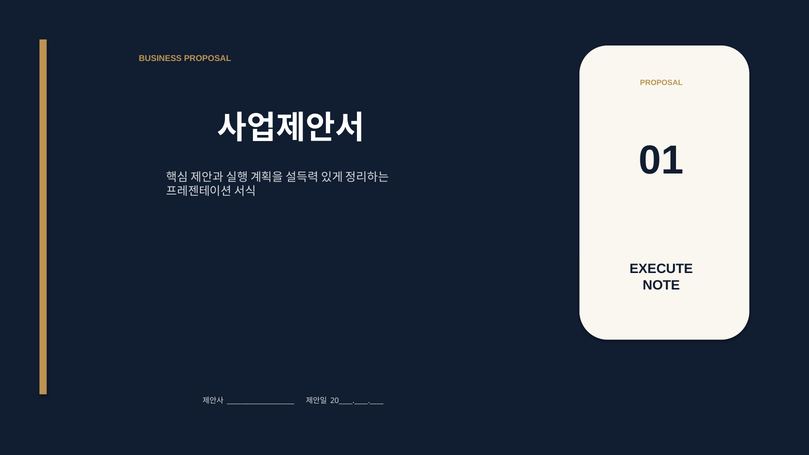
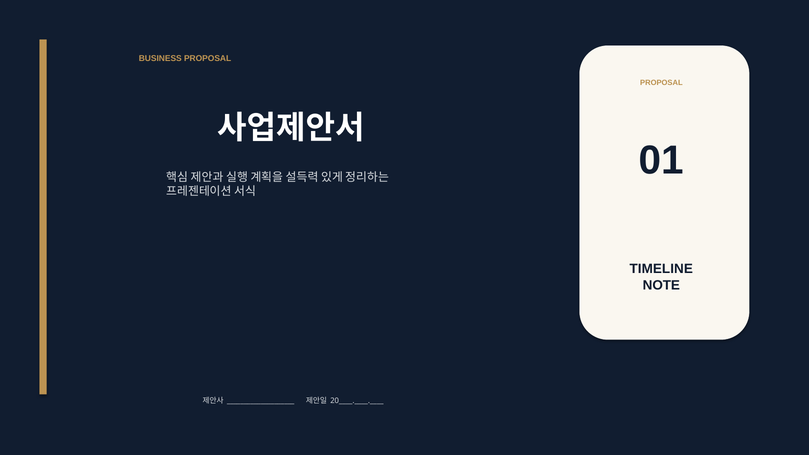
EXECUTE: EXECUTE -> TIMELINE (661, 269)
